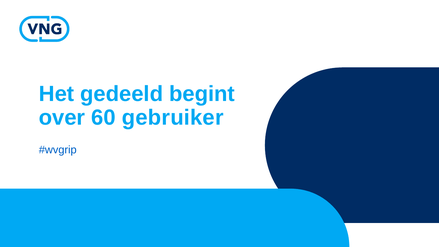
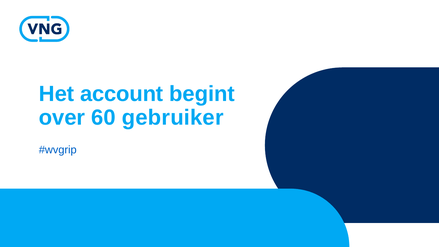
gedeeld: gedeeld -> account (122, 94)
